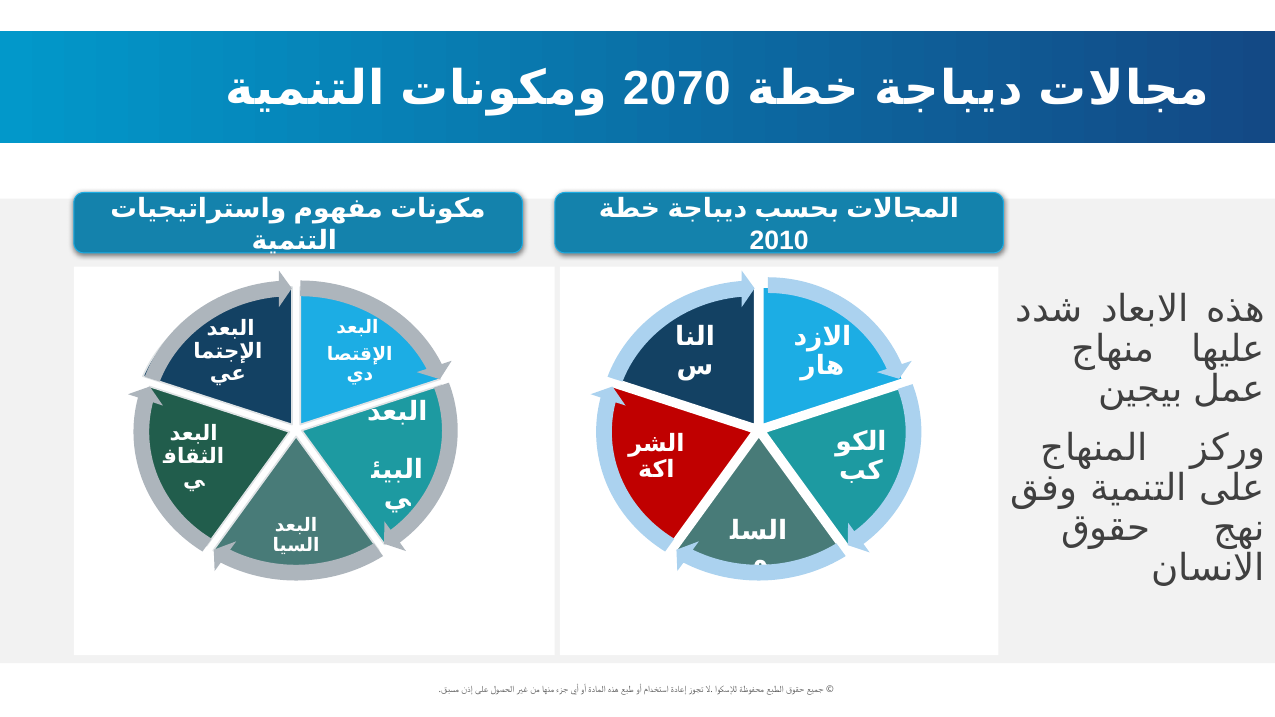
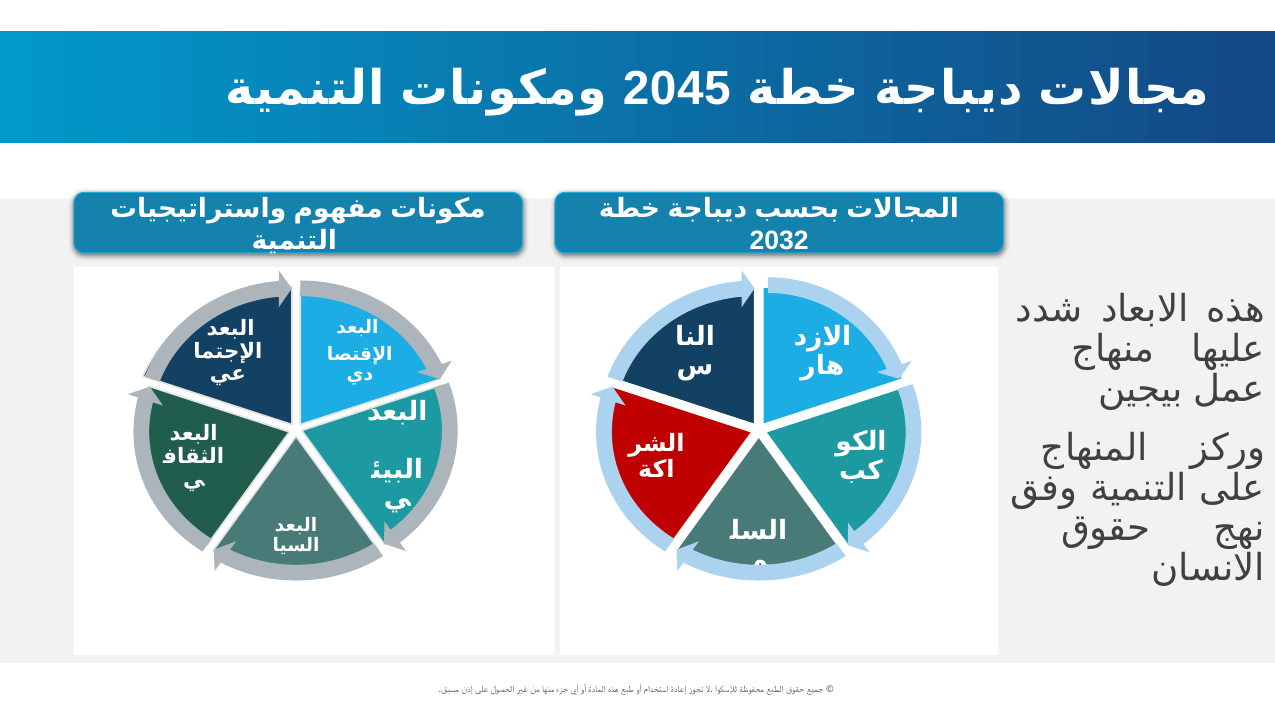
2070: 2070 -> 2045 (677, 89)
2010: 2010 -> 2032 (779, 241)
